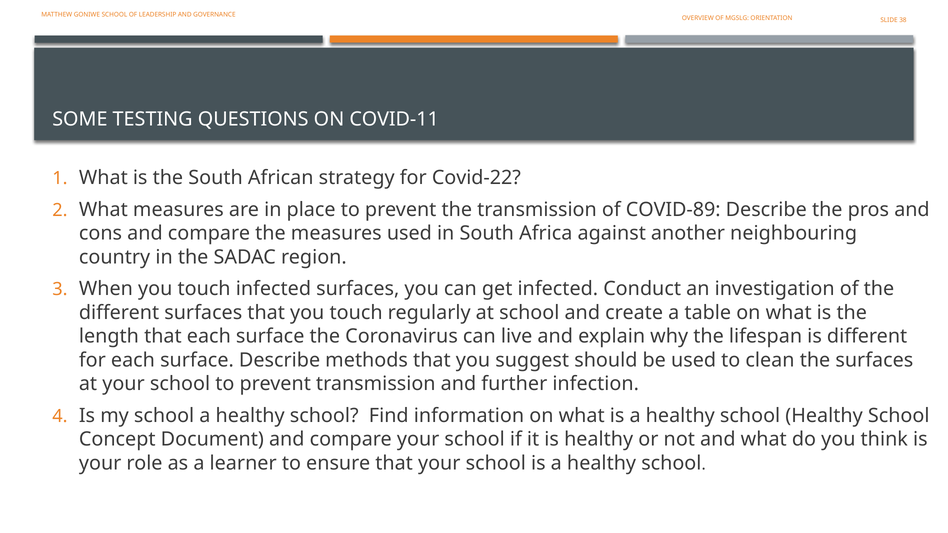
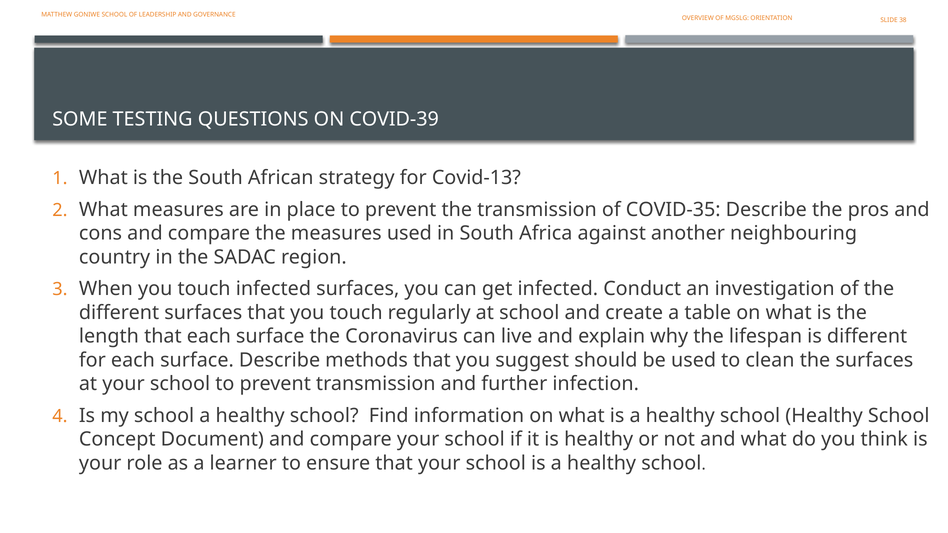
COVID-11: COVID-11 -> COVID-39 (394, 119)
Covid-22: Covid-22 -> Covid-13 (476, 178)
COVID-89: COVID-89 -> COVID-35 (673, 210)
